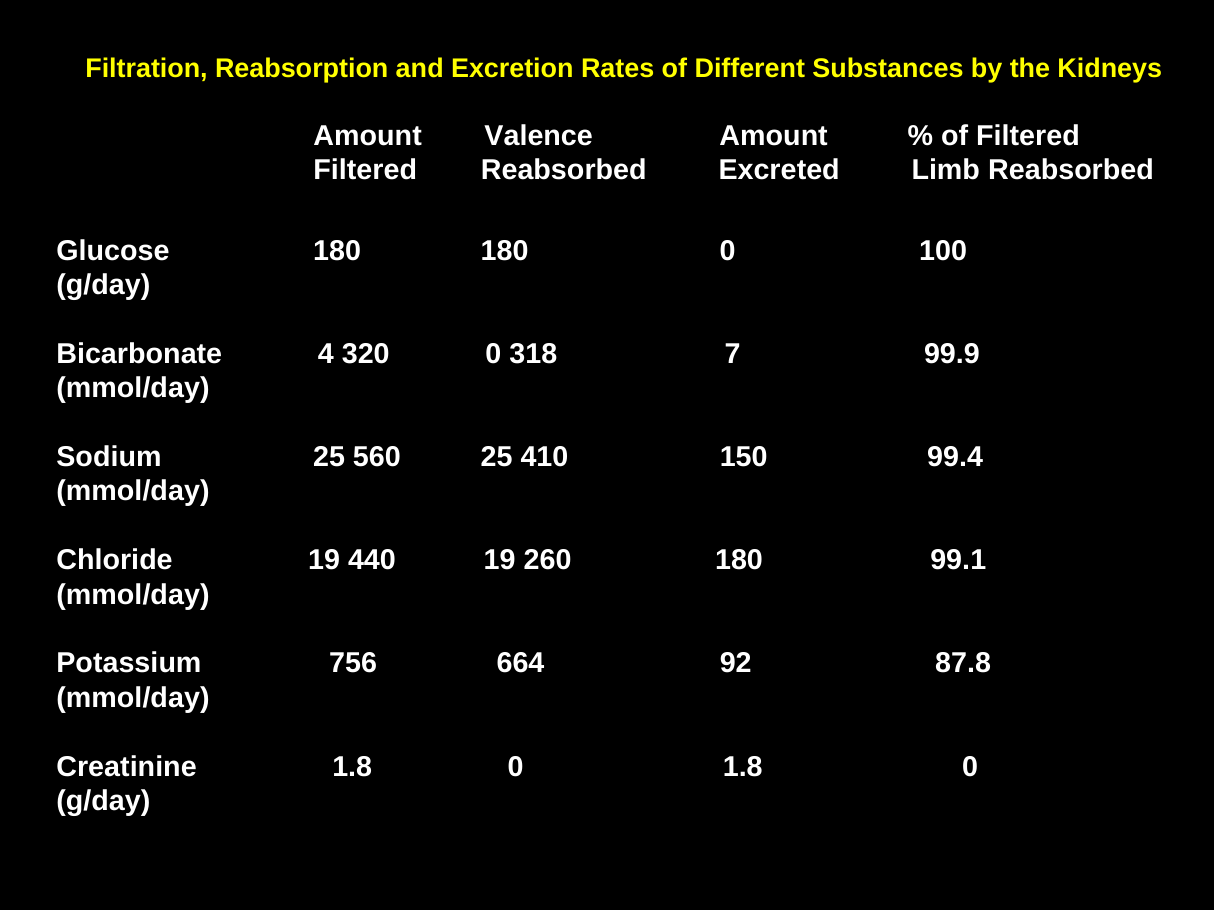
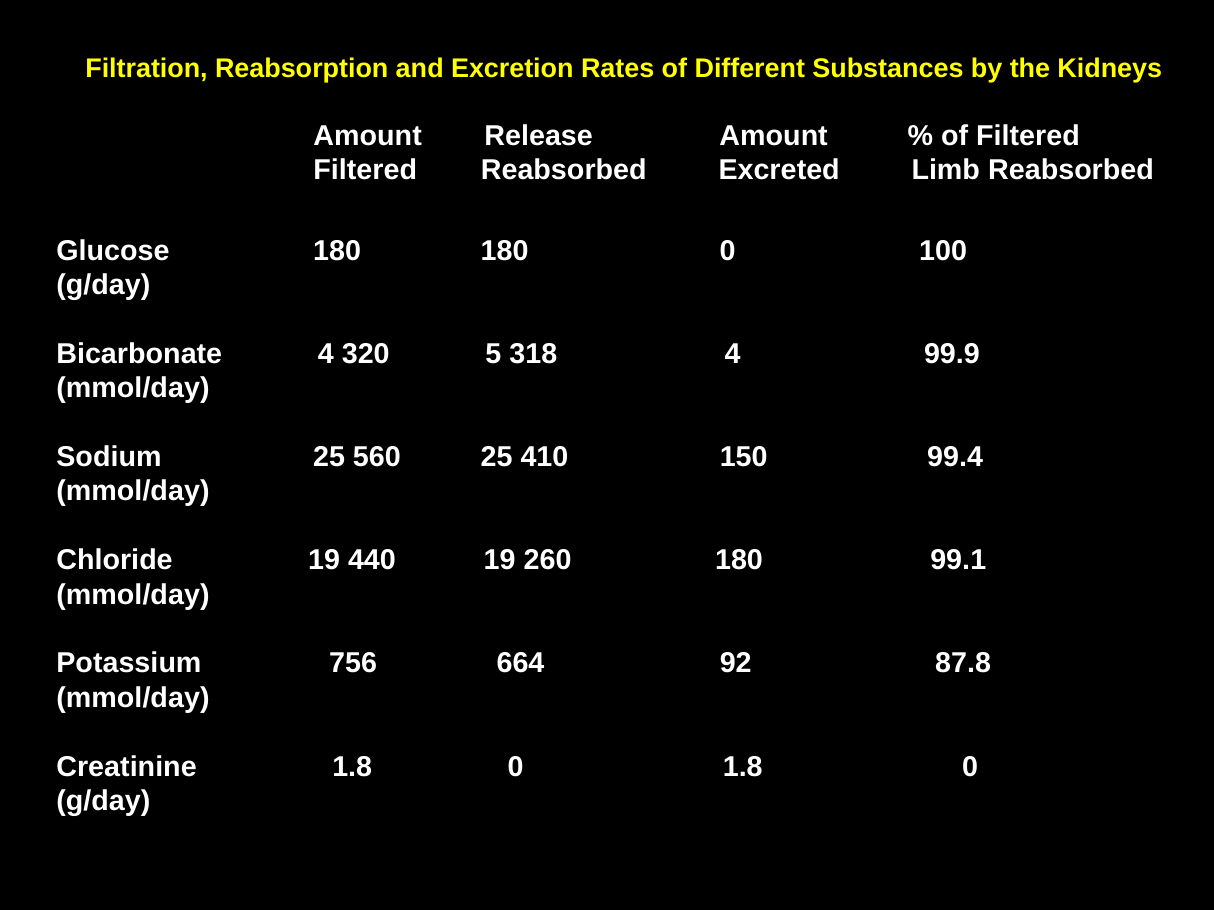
Valence: Valence -> Release (539, 136)
320 0: 0 -> 5 (493, 354)
318 7: 7 -> 4 (733, 354)
